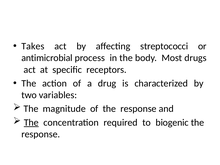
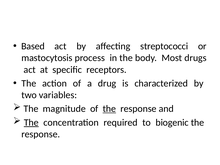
Takes: Takes -> Based (33, 46)
antimicrobial: antimicrobial -> mastocytosis (47, 58)
the underline: none -> present (109, 109)
